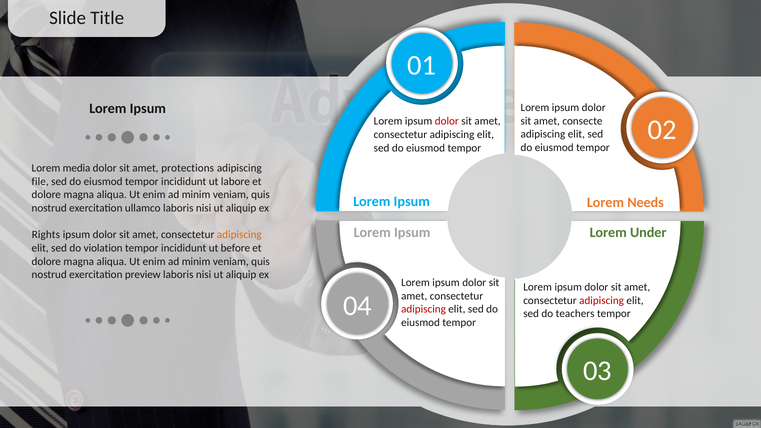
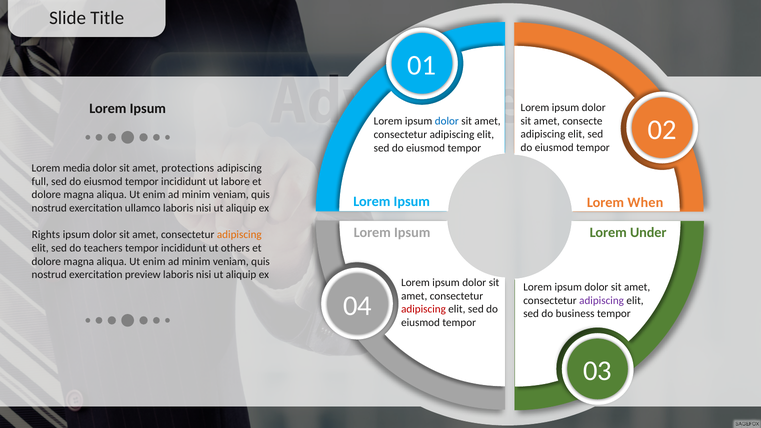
dolor colour: red -> blue (447, 121)
file: file -> full (40, 181)
Needs: Needs -> When (645, 202)
violation: violation -> teachers (103, 248)
before: before -> others (235, 248)
adipiscing colour: red -> purple (602, 300)
teachers: teachers -> business (575, 314)
